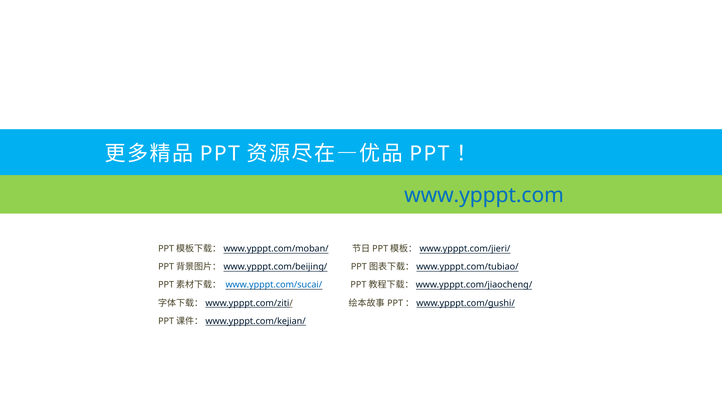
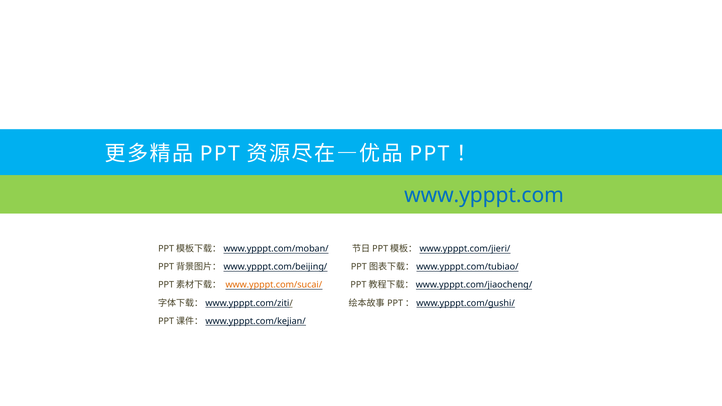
www.ypppt.com/sucai/ colour: blue -> orange (274, 285)
